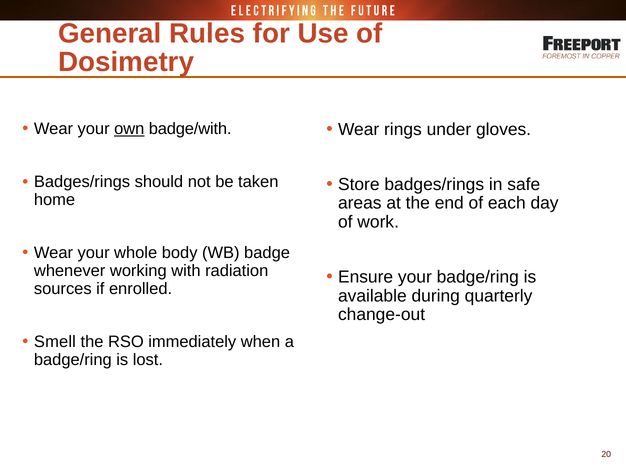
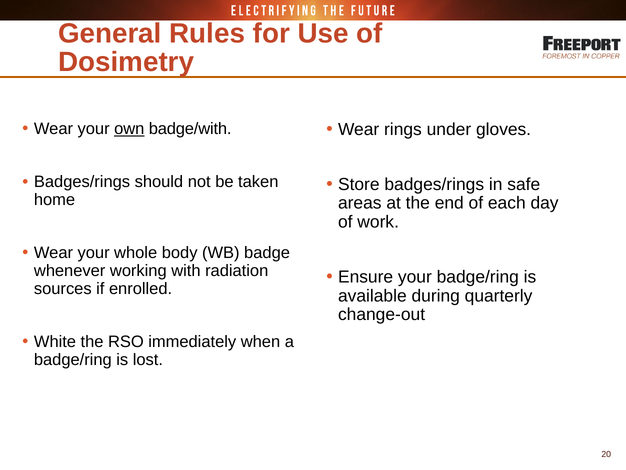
Smell: Smell -> White (55, 341)
